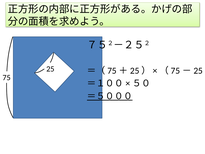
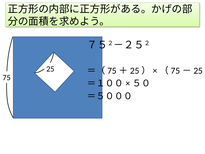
＝５０００ underline: present -> none (110, 96)
